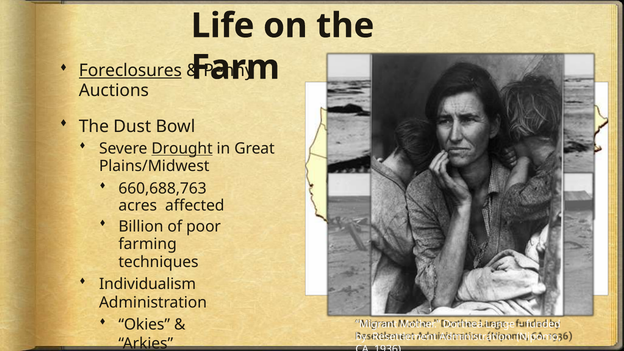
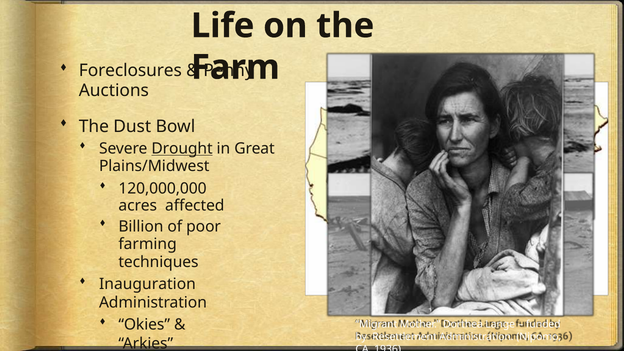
Foreclosures underline: present -> none (130, 71)
660,688,763: 660,688,763 -> 120,000,000 (162, 189)
Individualism: Individualism -> Inauguration (147, 284)
